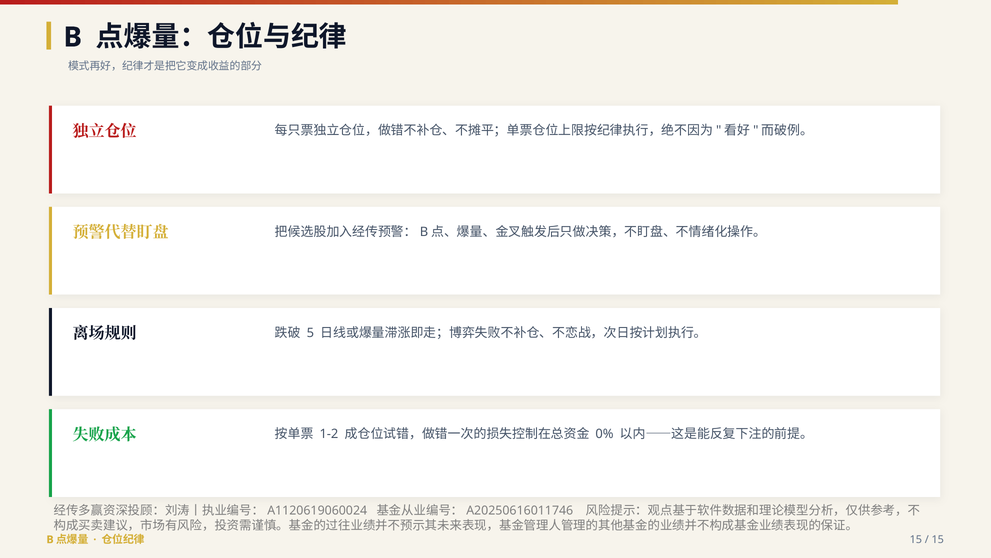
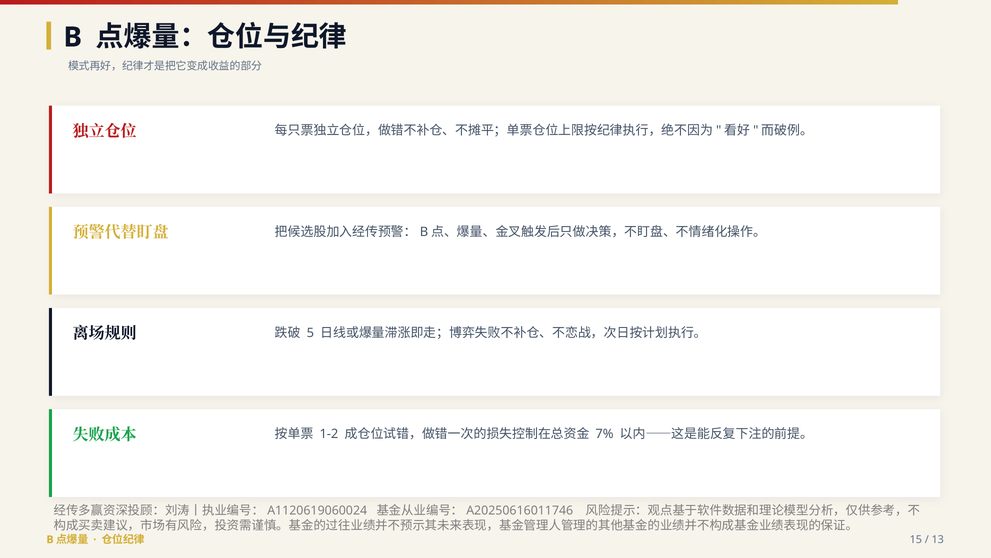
0%: 0% -> 7% (605, 434)
15: 15 -> 13 (938, 539)
